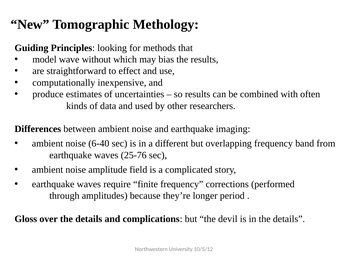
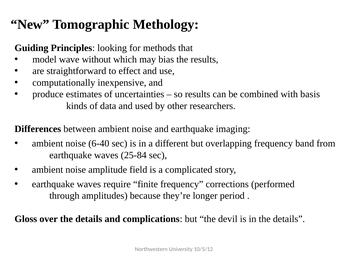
often: often -> basis (310, 94)
25-76: 25-76 -> 25-84 (134, 155)
